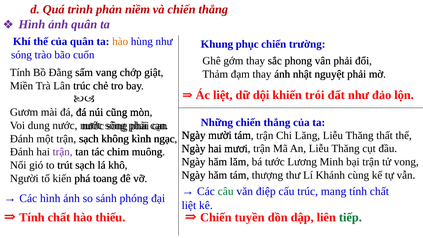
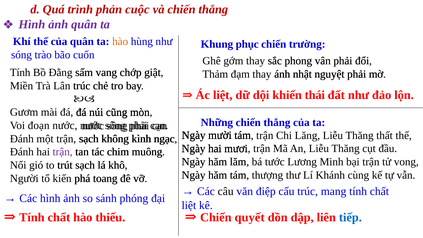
niềm: niềm -> cuộc (137, 9)
trói: trói -> thái (315, 95)
dung: dung -> đoạn (39, 126)
câu colour: green -> black (226, 191)
tuyền: tuyền -> quyết (250, 217)
tiếp colour: green -> blue (350, 217)
